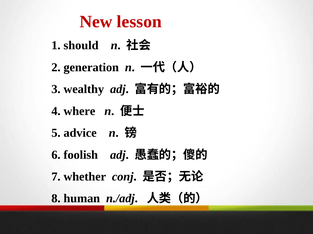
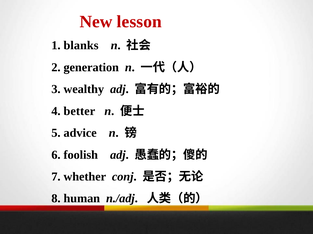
should: should -> blanks (81, 46)
where: where -> better (79, 111)
